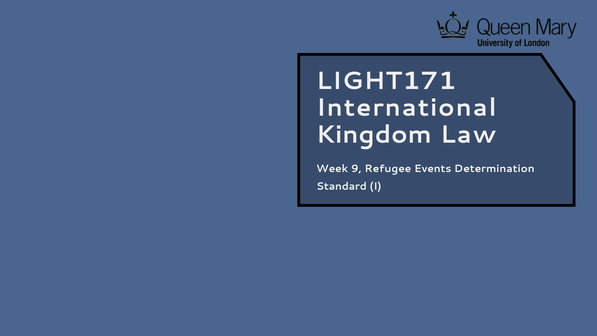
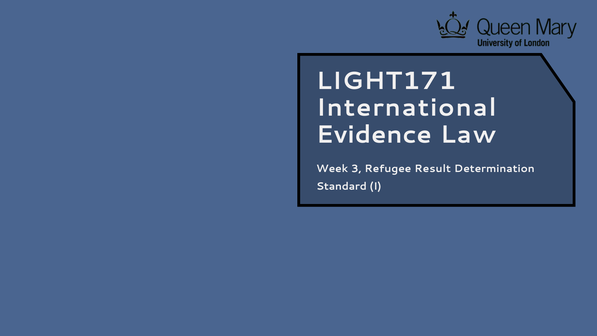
Kingdom: Kingdom -> Evidence (374, 135)
9: 9 -> 3 (356, 169)
Events: Events -> Result (433, 169)
